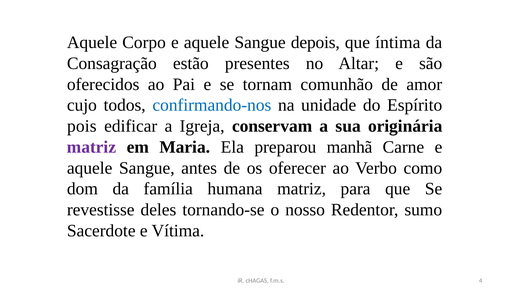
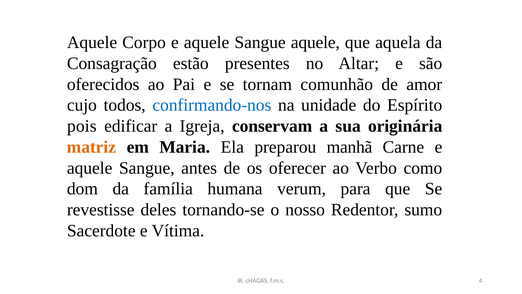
Sangue depois: depois -> aquele (315, 42)
íntima: íntima -> aquela (398, 42)
matriz colour: purple -> orange (92, 147)
humana matriz: matriz -> verum (302, 189)
